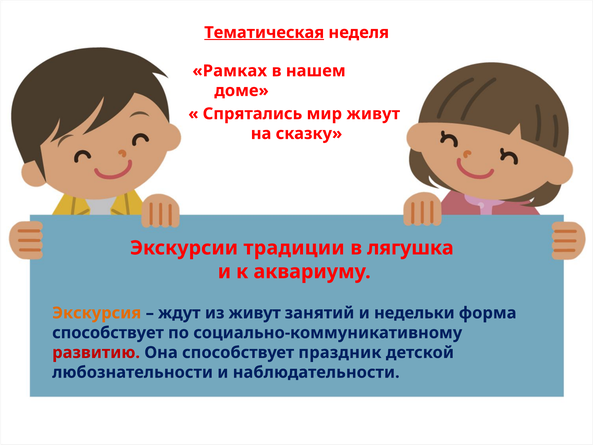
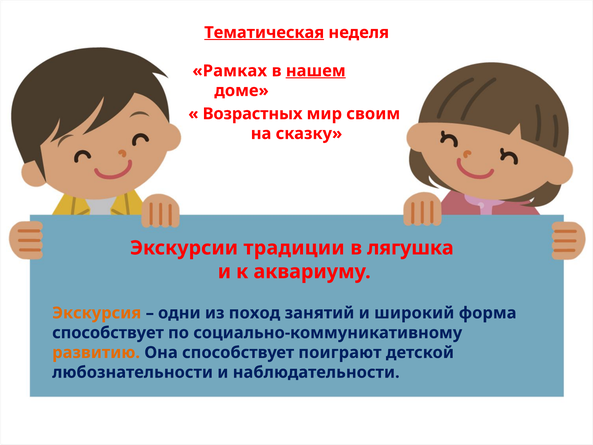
нашем underline: none -> present (316, 71)
Спрятались: Спрятались -> Возрастных (253, 114)
мир живут: живут -> своим (373, 114)
ждут: ждут -> одни (179, 313)
из живут: живут -> поход (255, 313)
недельки: недельки -> широкий (414, 313)
развитию colour: red -> orange (96, 352)
праздник: праздник -> поиграют (340, 352)
